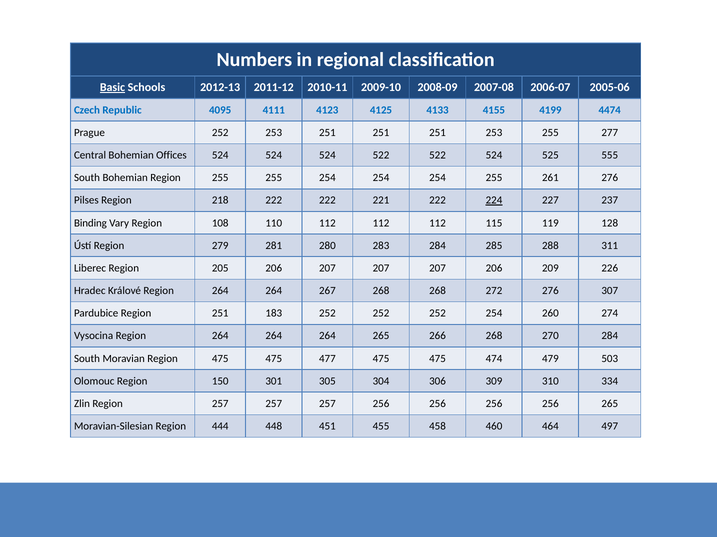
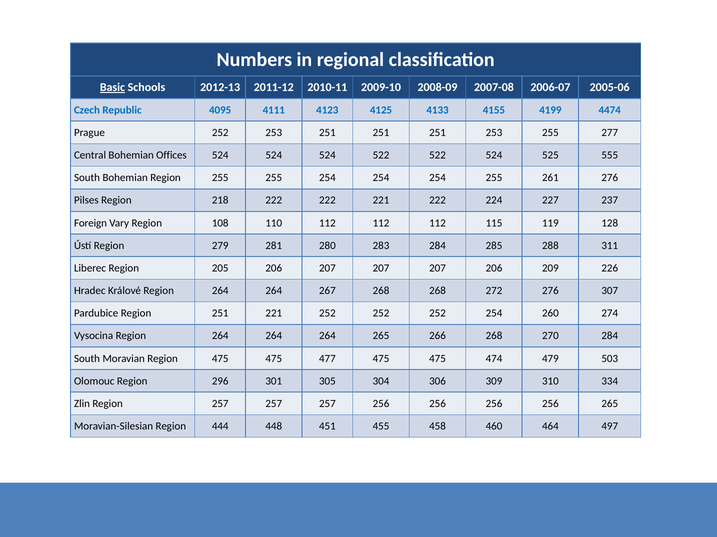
224 underline: present -> none (494, 201)
Binding: Binding -> Foreign (90, 223)
251 183: 183 -> 221 (274, 314)
150: 150 -> 296 (220, 382)
